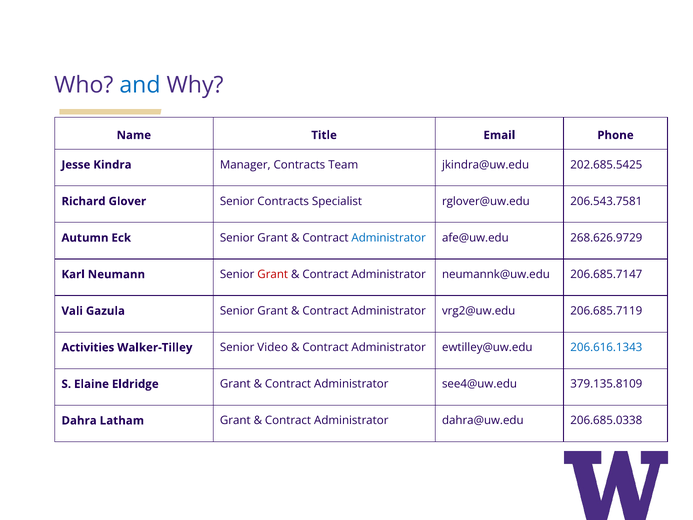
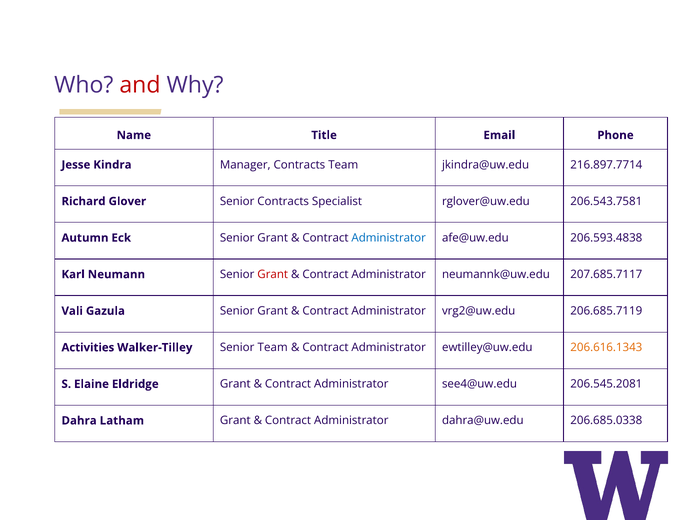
and colour: blue -> red (140, 85)
202.685.5425: 202.685.5425 -> 216.897.7714 (606, 165)
268.626.9729: 268.626.9729 -> 206.593.4838 (606, 238)
206.685.7147: 206.685.7147 -> 207.685.7117 (606, 274)
Senior Video: Video -> Team (273, 347)
206.616.1343 colour: blue -> orange (606, 347)
379.135.8109: 379.135.8109 -> 206.545.2081 (606, 384)
